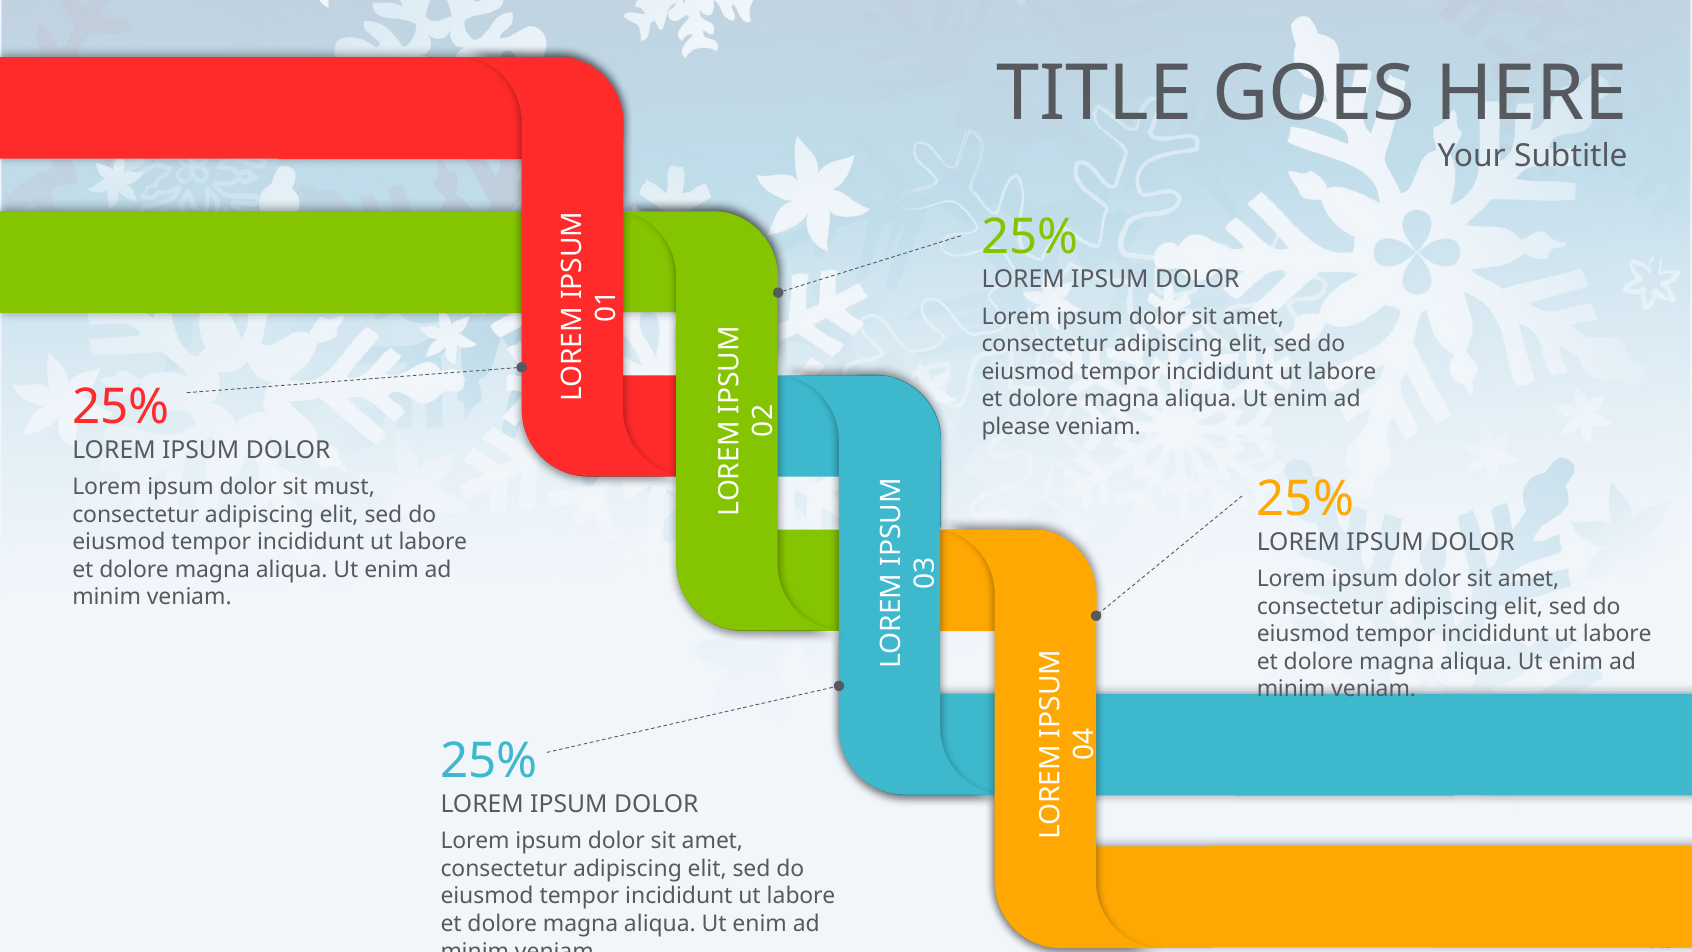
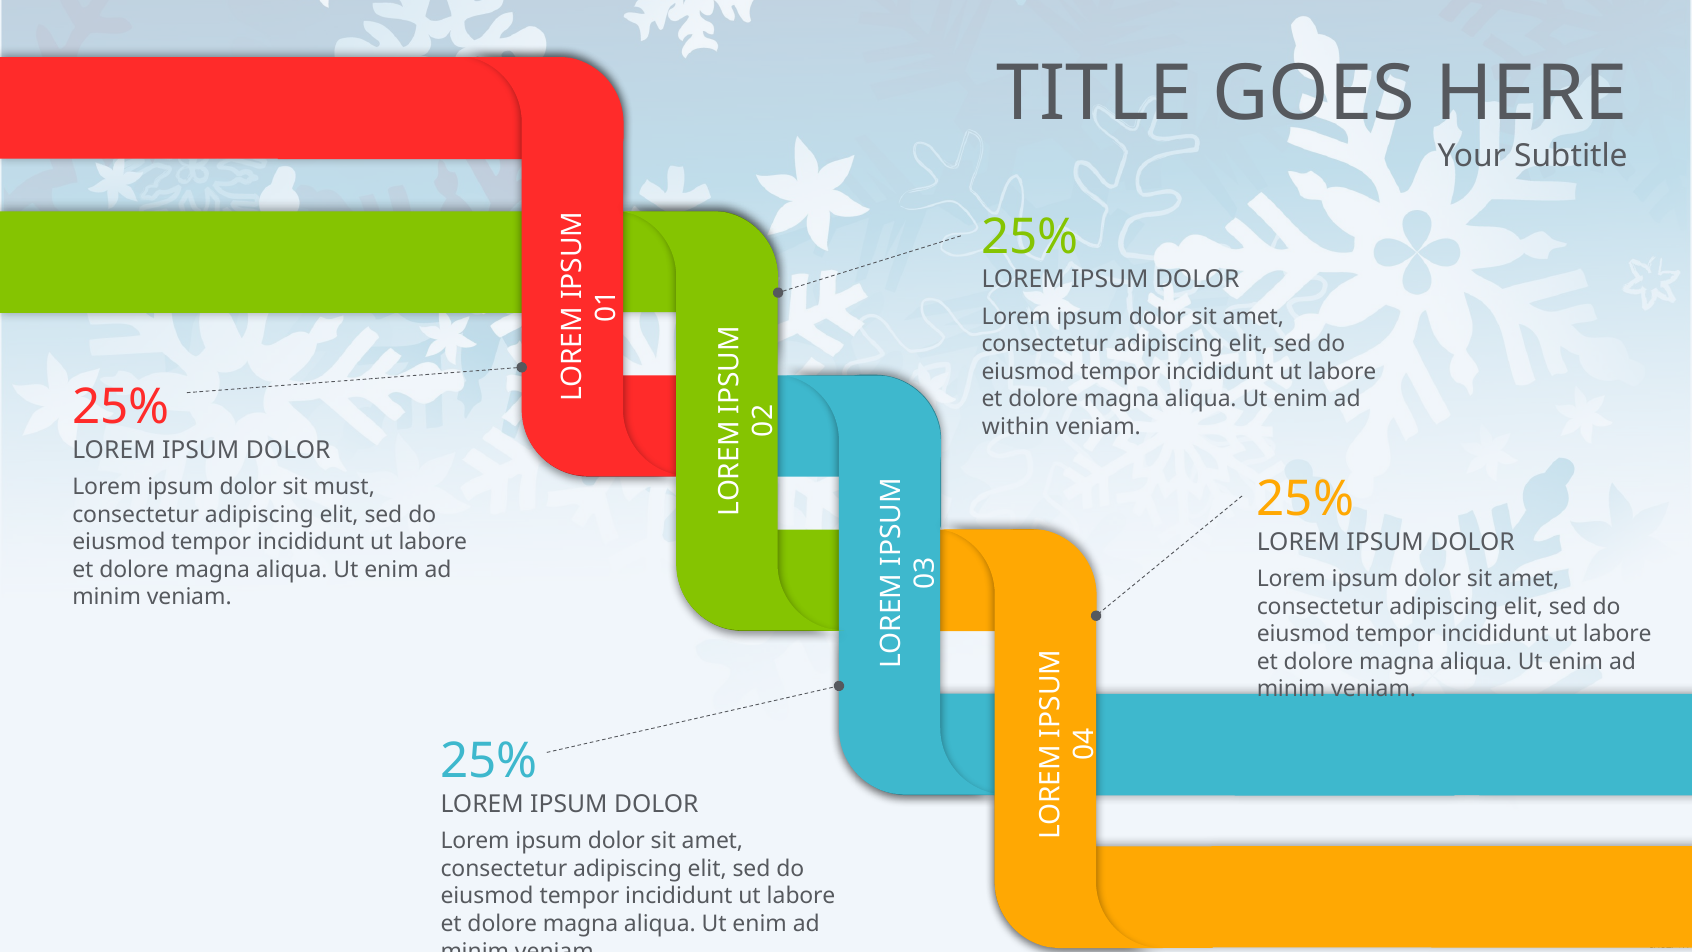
please: please -> within (1016, 427)
